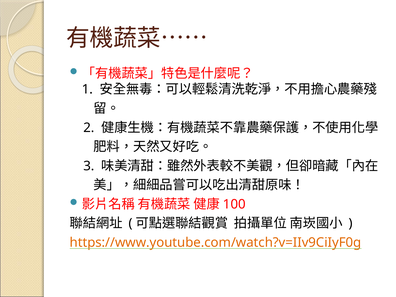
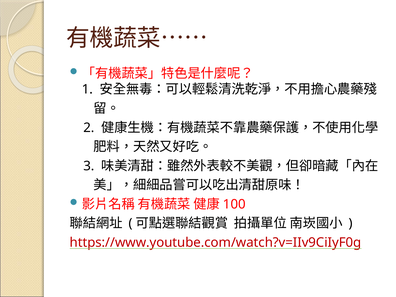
https://www.youtube.com/watch?v=IIv9CiIyF0g colour: orange -> red (216, 243)
